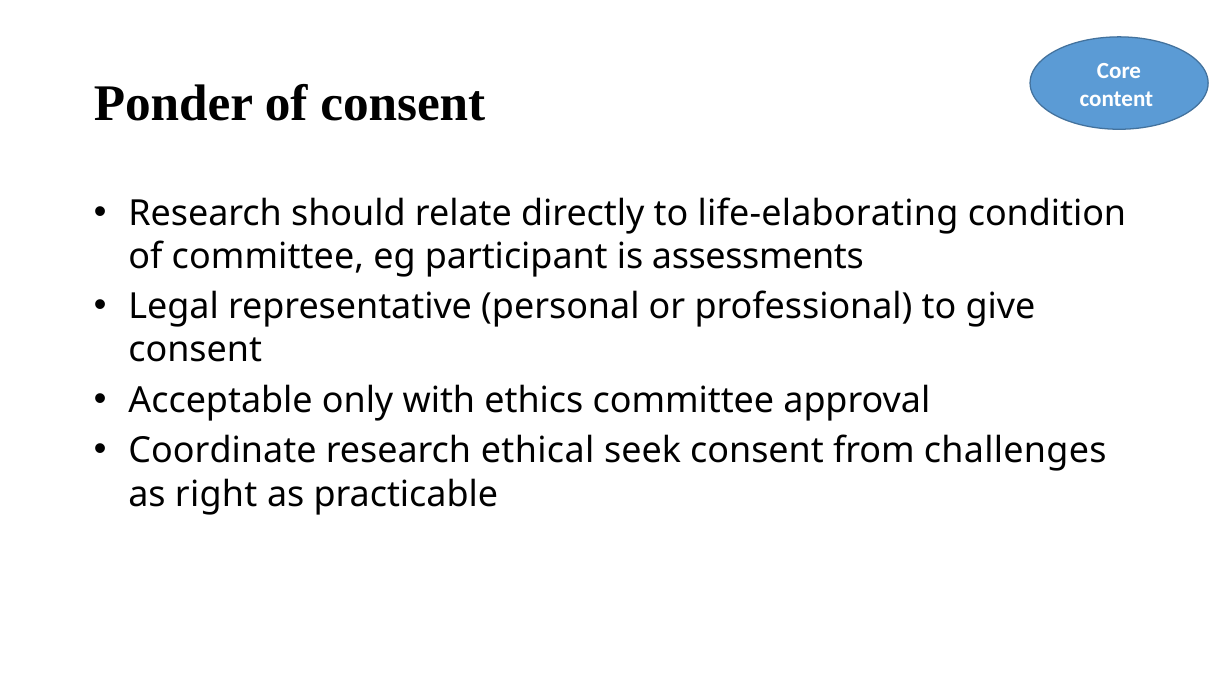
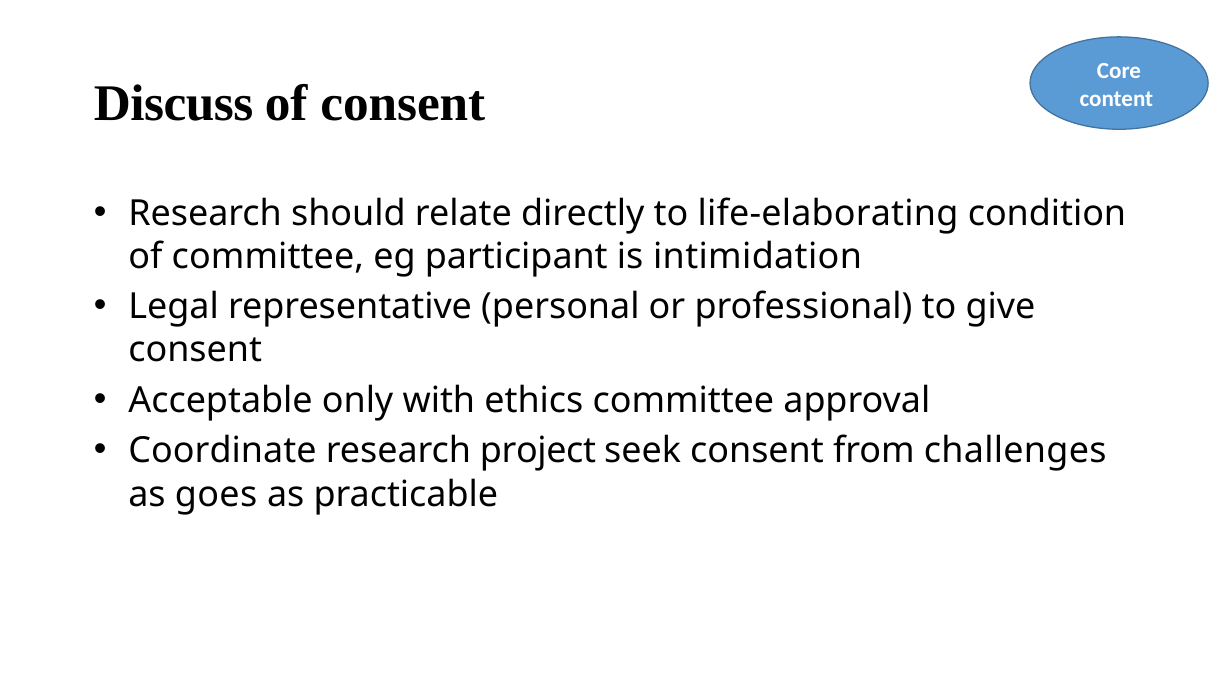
Ponder: Ponder -> Discuss (174, 103)
assessments: assessments -> intimidation (758, 256)
ethical: ethical -> project (538, 451)
right: right -> goes (216, 494)
